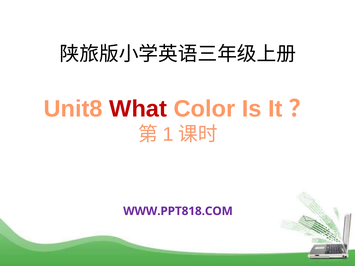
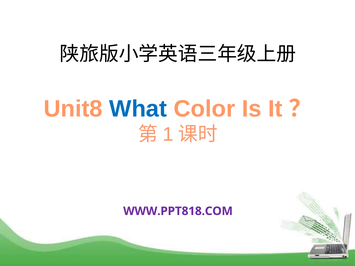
What colour: red -> blue (138, 109)
